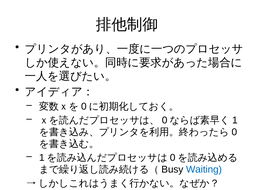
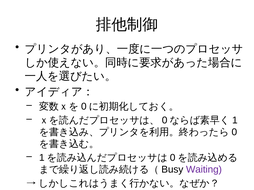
Waiting colour: blue -> purple (204, 170)
